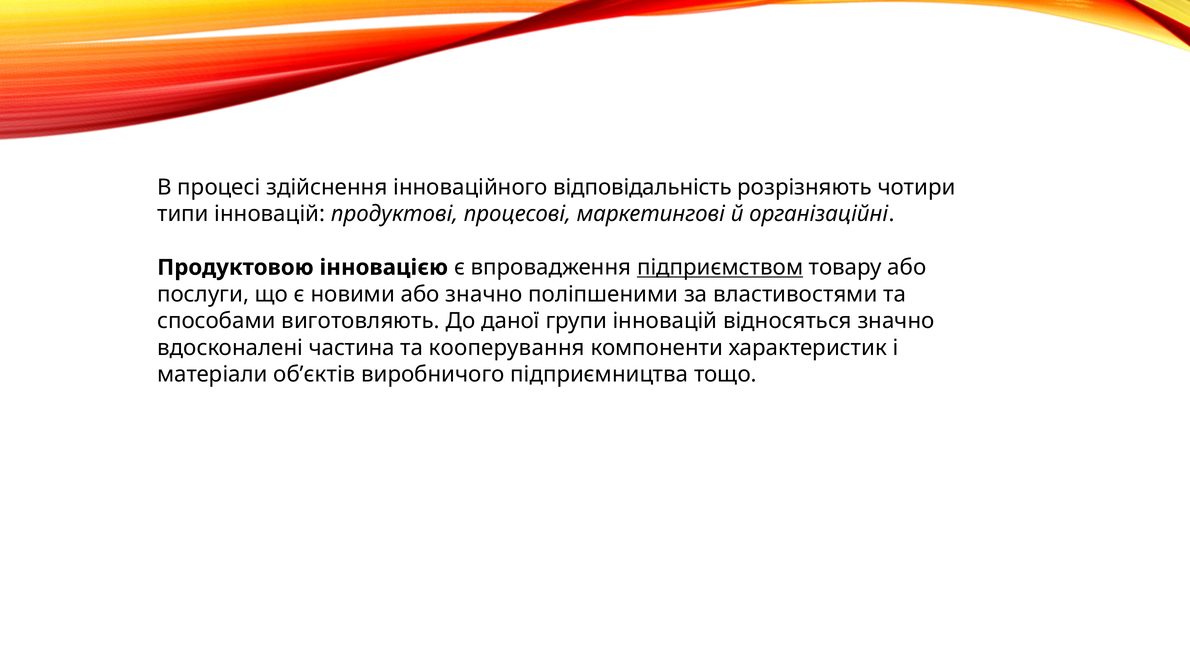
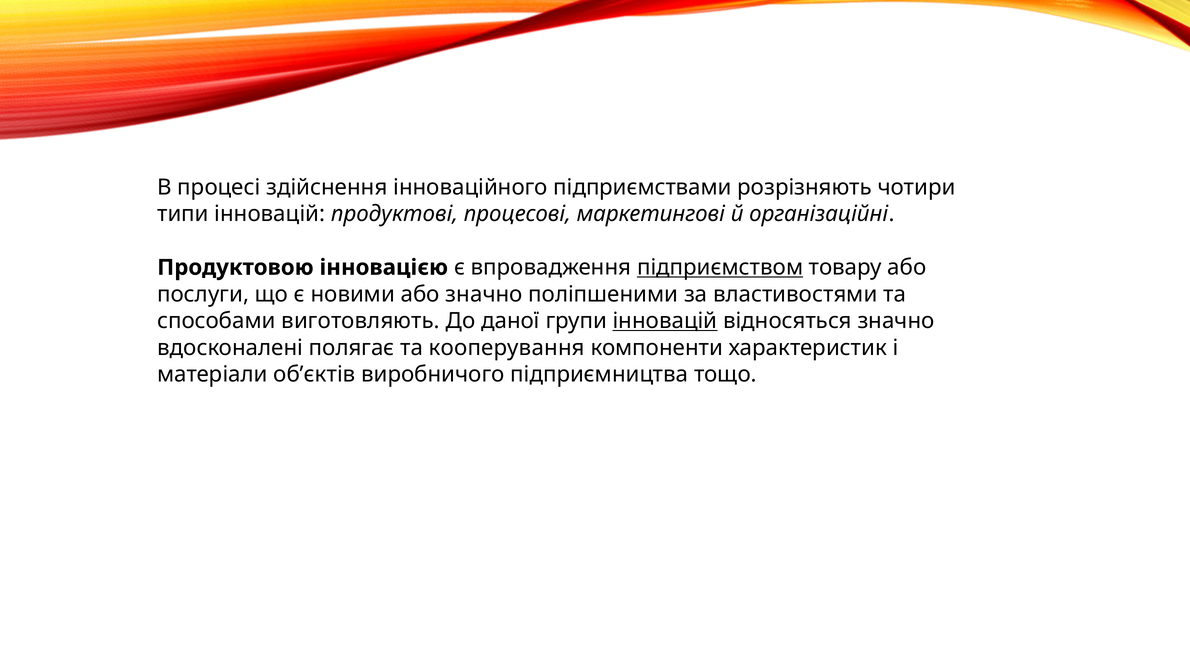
відповідальність: відповідальність -> підприємствами (643, 187)
інновацій underline: none -> present (665, 321)
частина: частина -> полягає (352, 348)
